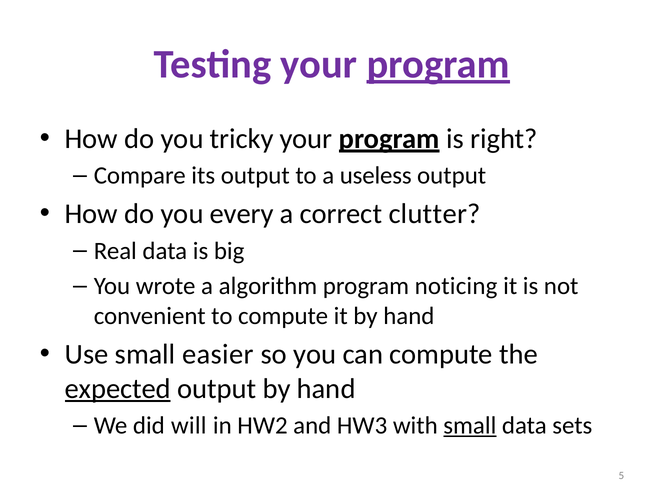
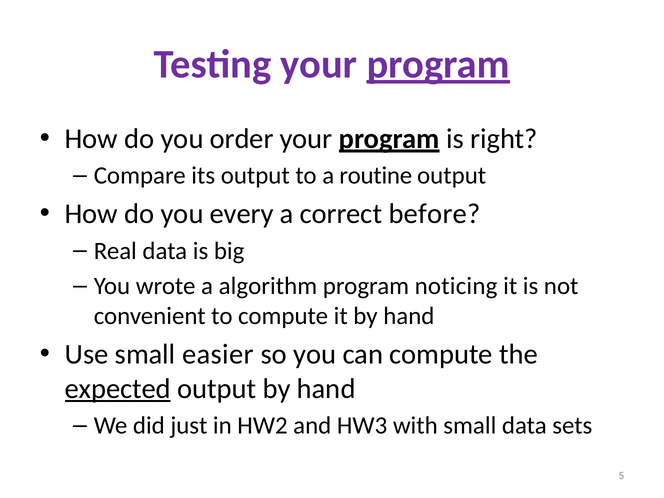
tricky: tricky -> order (242, 139)
useless: useless -> routine (376, 176)
clutter: clutter -> before (435, 214)
will: will -> just (189, 426)
small underline: present -> none (470, 426)
